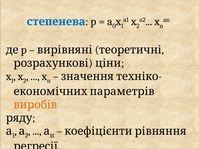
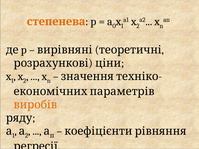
степенева colour: blue -> orange (56, 22)
